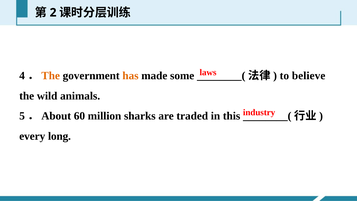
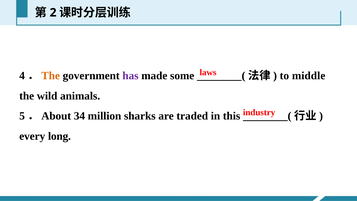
has colour: orange -> purple (130, 76)
believe: believe -> middle (309, 76)
60: 60 -> 34 (79, 116)
